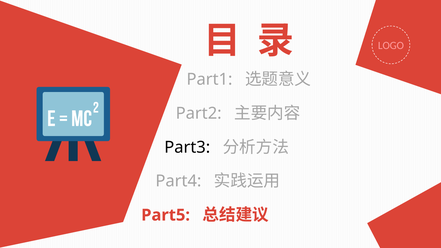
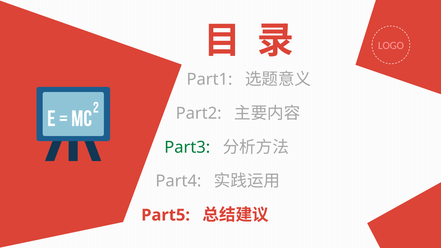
Part3 colour: black -> green (187, 147)
